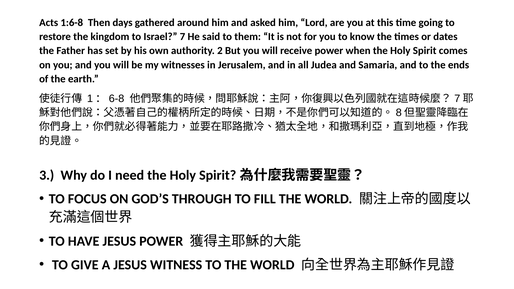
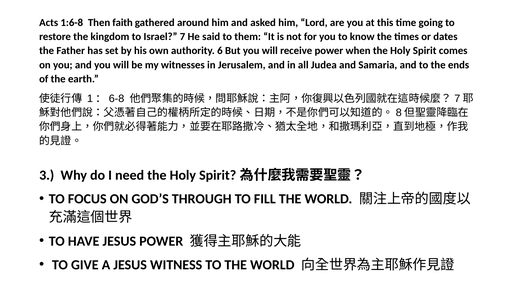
days: days -> faith (123, 23)
2: 2 -> 6 (220, 51)
